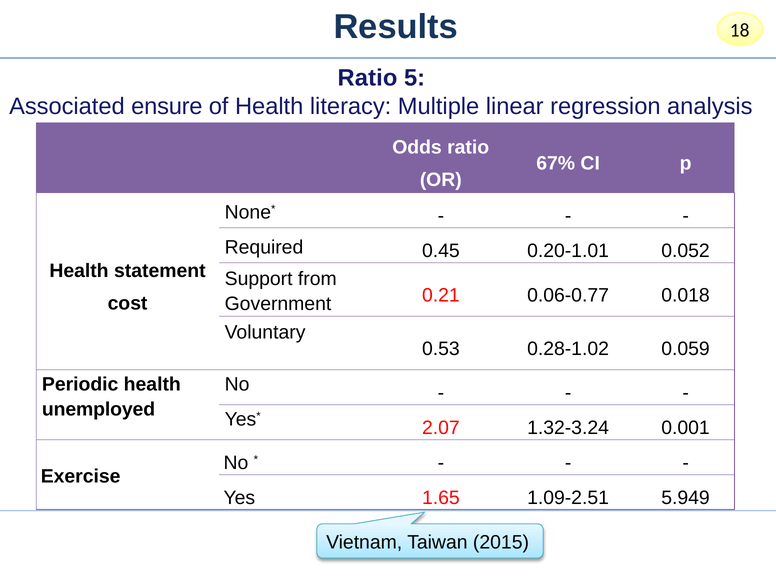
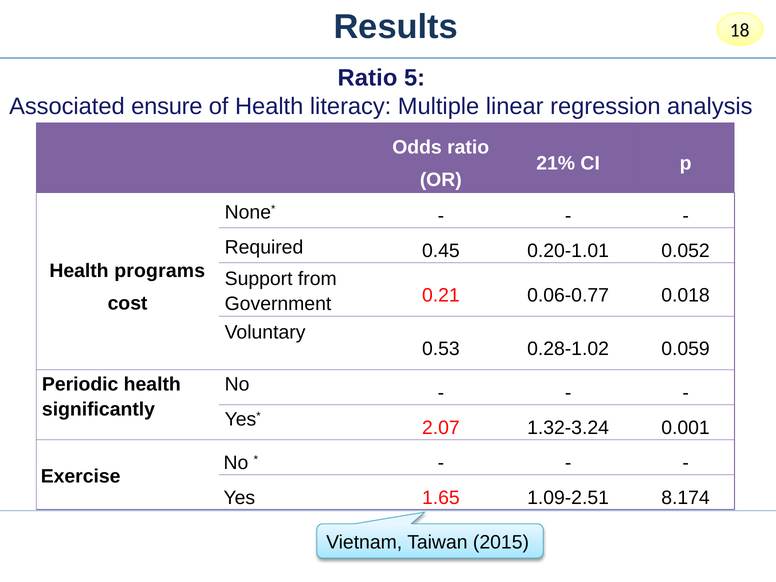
67%: 67% -> 21% (556, 164)
statement: statement -> programs (160, 271)
unemployed: unemployed -> significantly (98, 409)
5.949: 5.949 -> 8.174 (686, 498)
